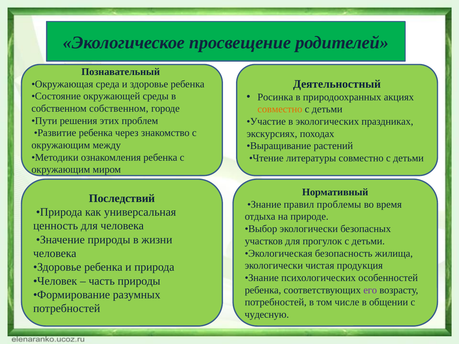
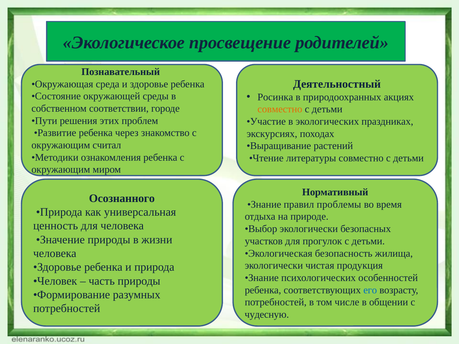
собственном собственном: собственном -> соответствии (119, 109)
между: между -> считал (107, 145)
Последствий: Последствий -> Осознанного (122, 198)
его colour: purple -> blue (370, 290)
